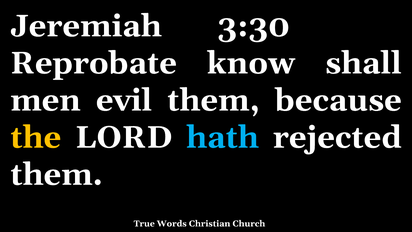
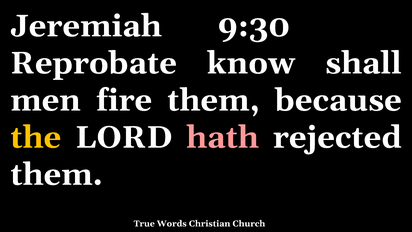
3:30: 3:30 -> 9:30 (254, 26)
evil: evil -> fire (124, 100)
hath colour: light blue -> pink (223, 137)
